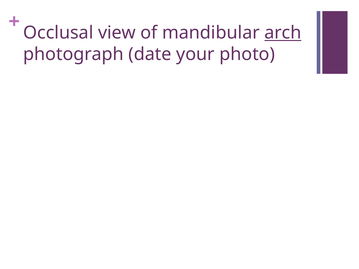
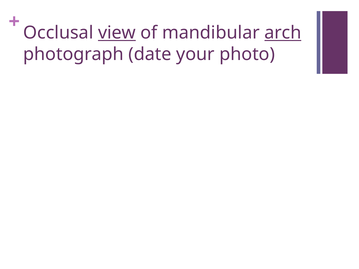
view underline: none -> present (117, 33)
